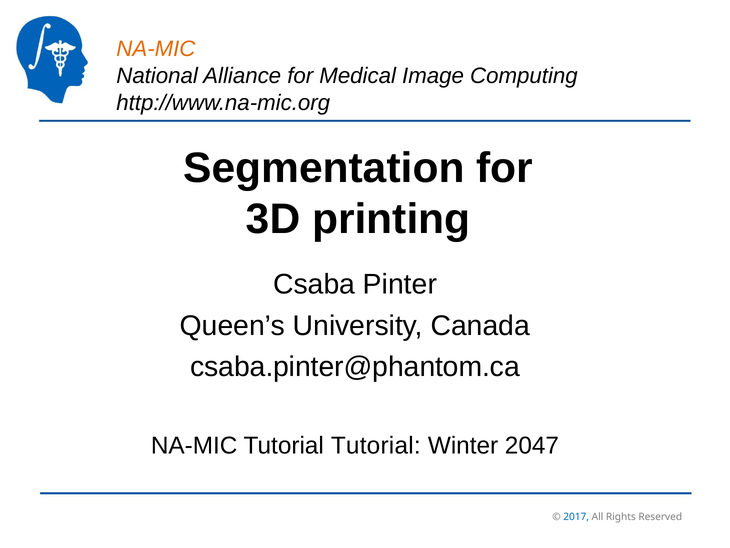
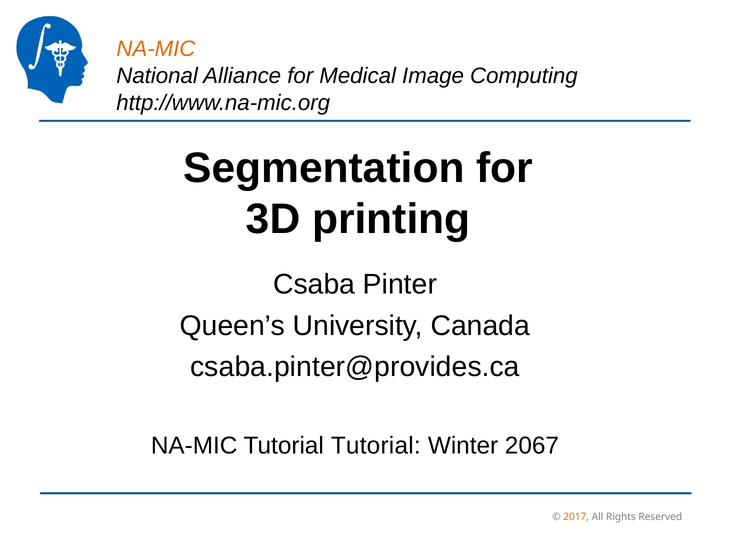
csaba.pinter@phantom.ca: csaba.pinter@phantom.ca -> csaba.pinter@provides.ca (355, 367)
2047: 2047 -> 2067 (532, 445)
2017 colour: blue -> orange (576, 516)
